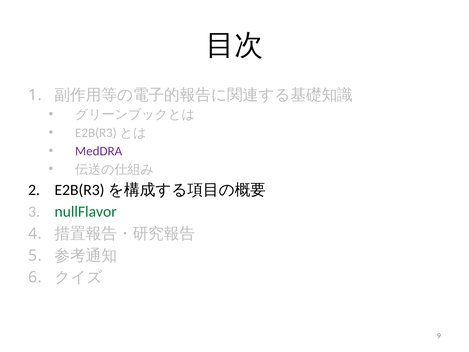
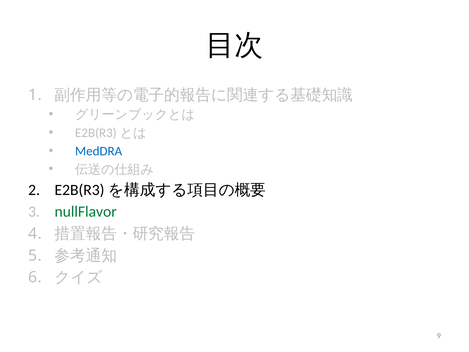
MedDRA colour: purple -> blue (99, 151)
